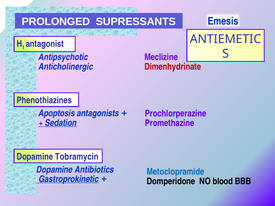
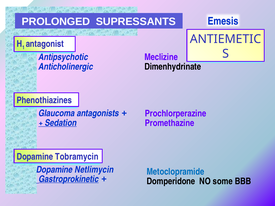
Dimenhydrinate colour: red -> black (173, 67)
Apoptosis: Apoptosis -> Glaucoma (57, 113)
Antibiotics: Antibiotics -> Netlimycin (94, 170)
blood: blood -> some (223, 182)
